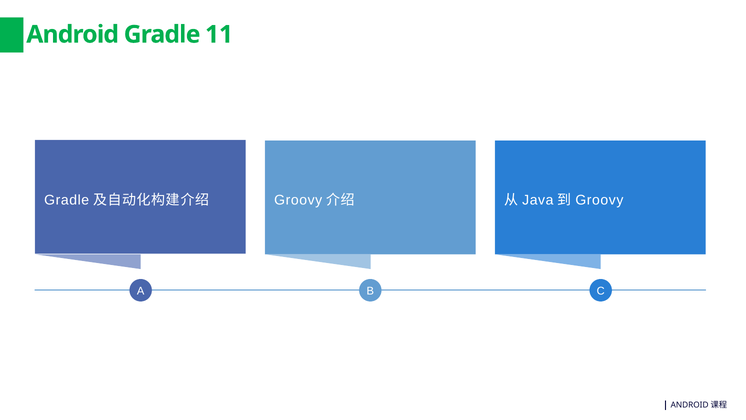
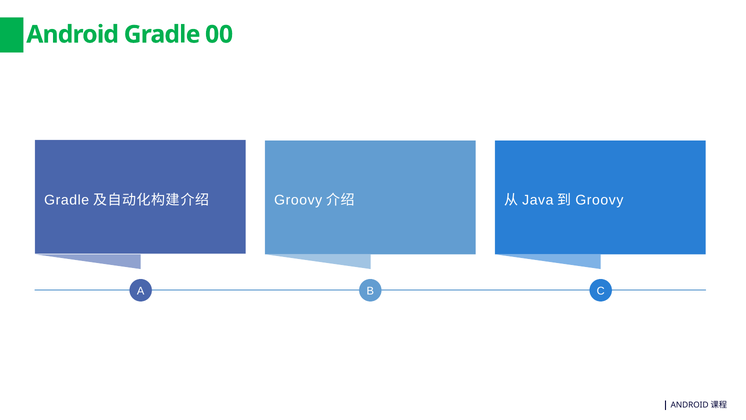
11: 11 -> 00 (219, 34)
